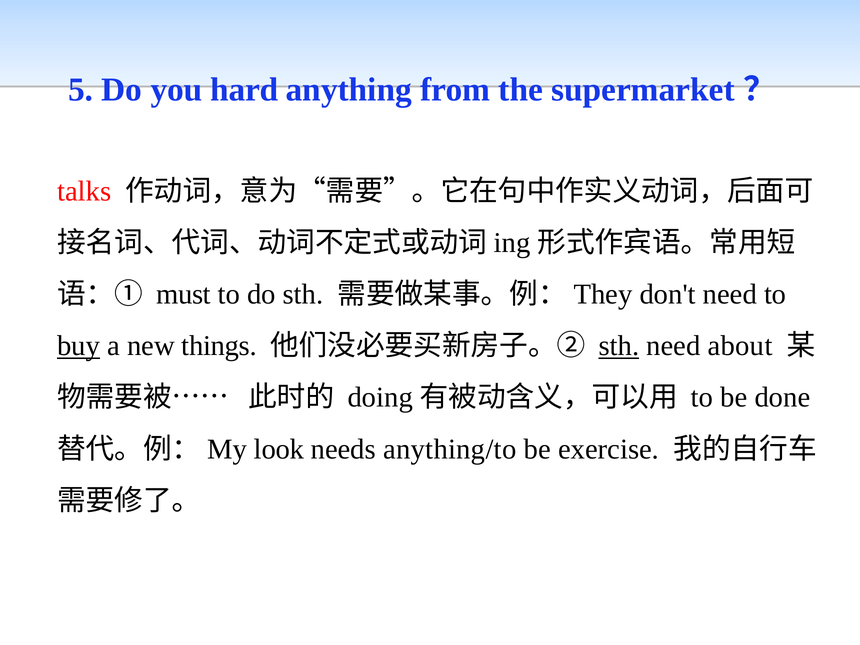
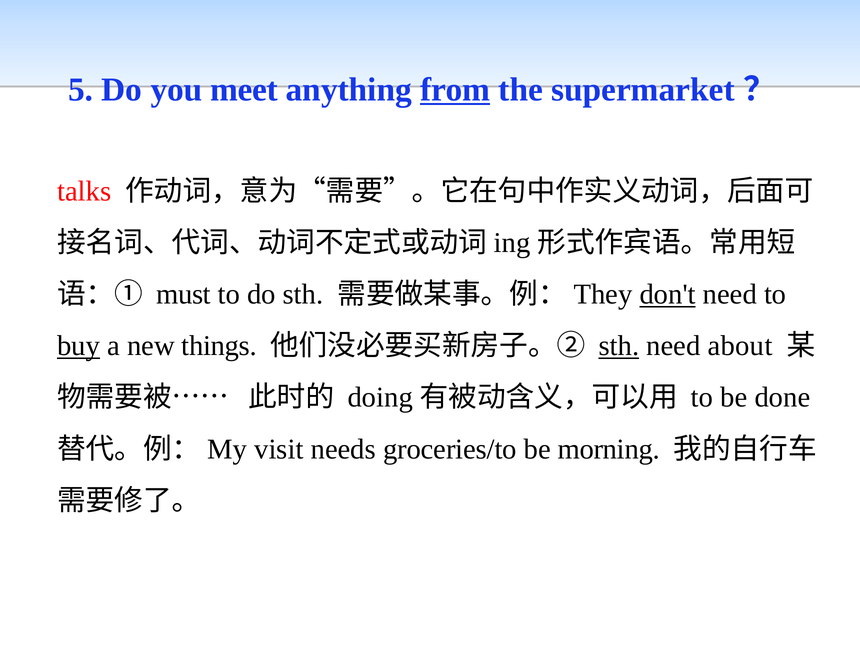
hard: hard -> meet (244, 90)
from underline: none -> present (455, 90)
don't underline: none -> present (668, 294)
look: look -> visit (279, 449)
anything/to: anything/to -> groceries/to (450, 449)
exercise: exercise -> morning (609, 449)
